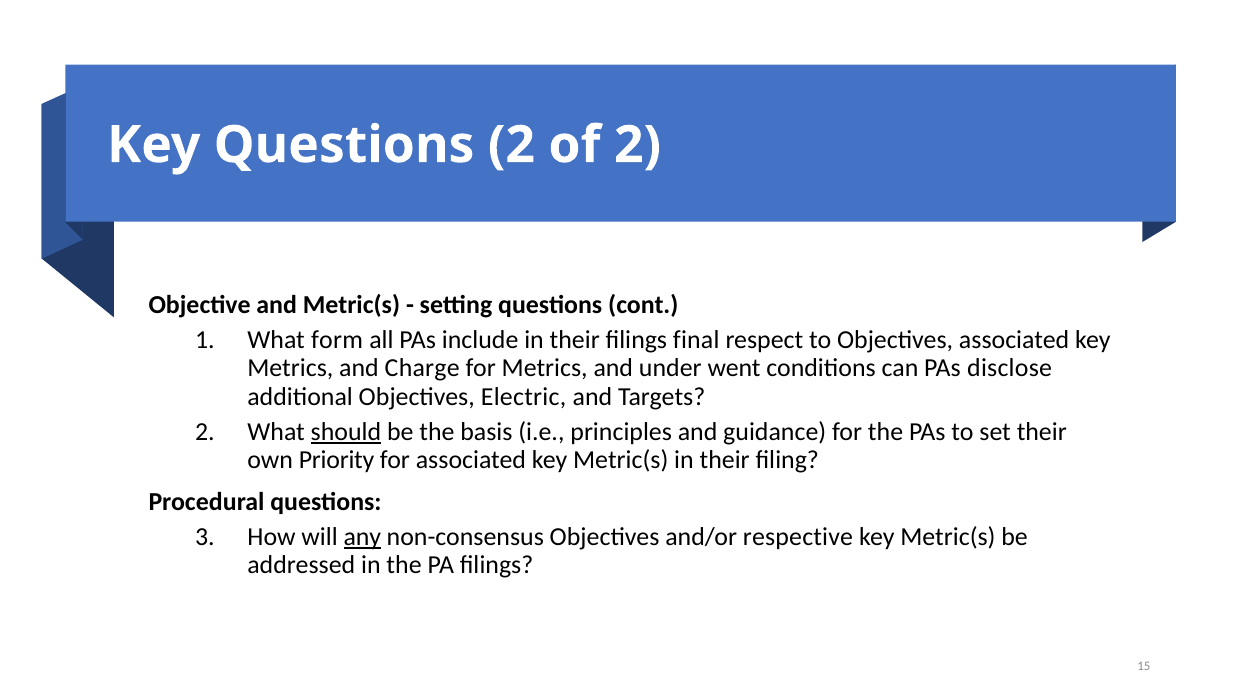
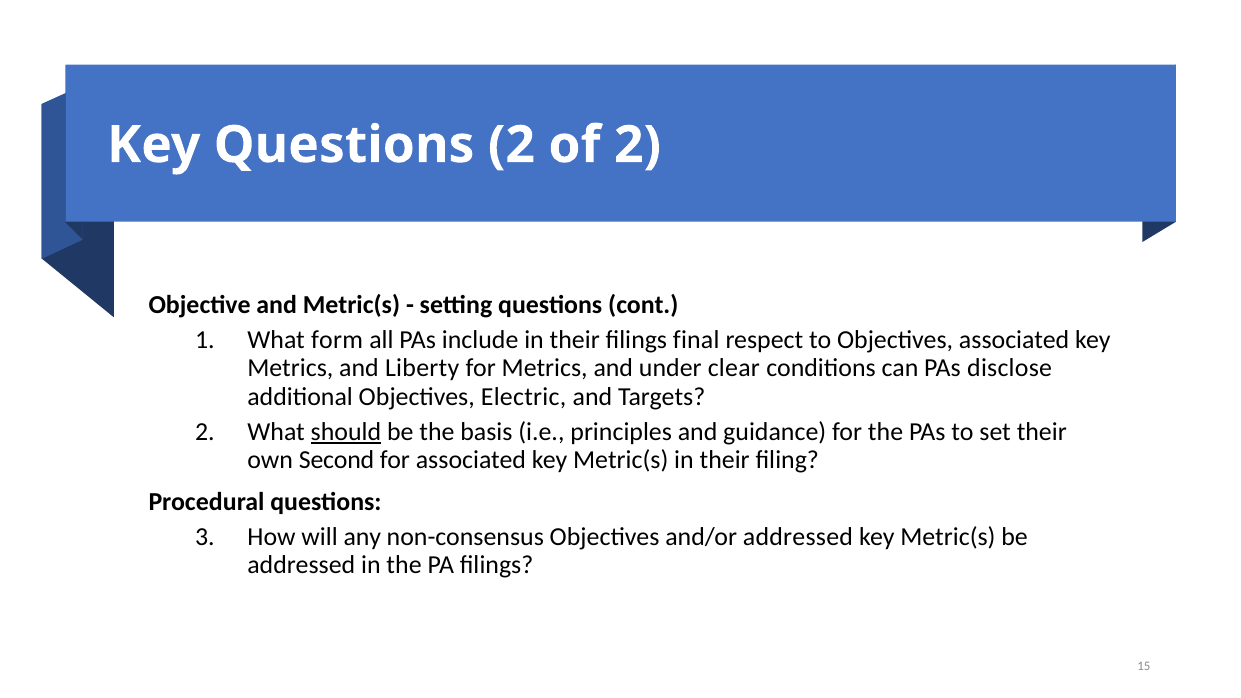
Charge: Charge -> Liberty (422, 368)
went: went -> clear (734, 368)
Priority: Priority -> Second (337, 460)
any underline: present -> none (362, 537)
and/or respective: respective -> addressed (798, 537)
